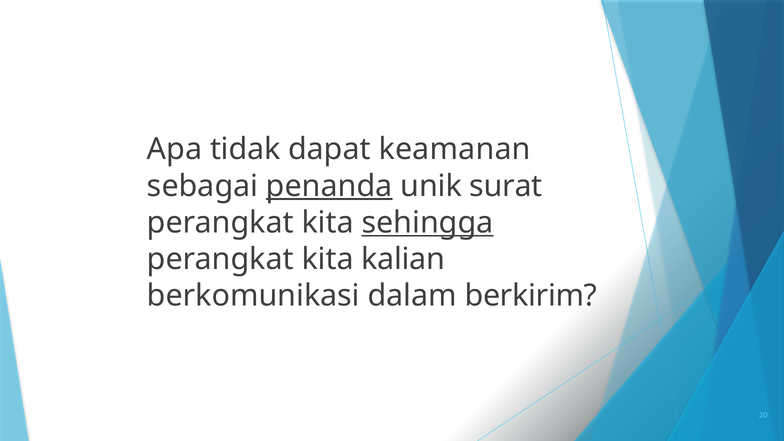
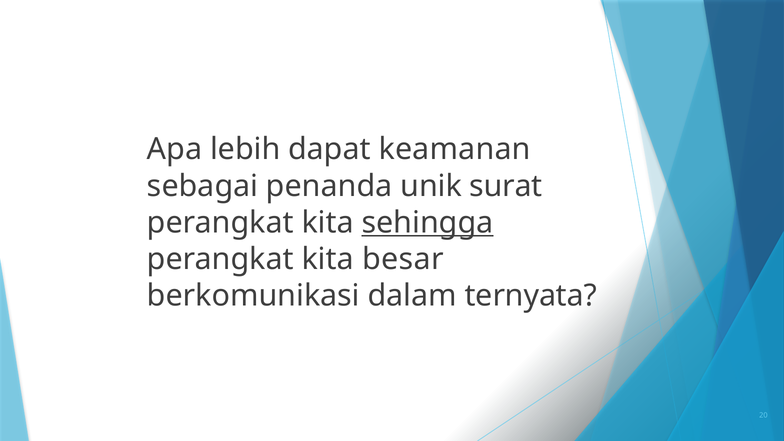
tidak: tidak -> lebih (245, 149)
penanda underline: present -> none (329, 186)
kalian: kalian -> besar (403, 259)
berkirim: berkirim -> ternyata (531, 296)
